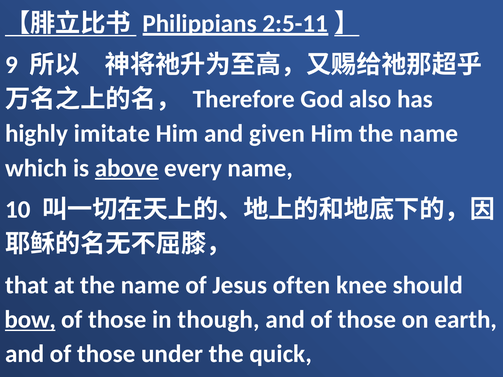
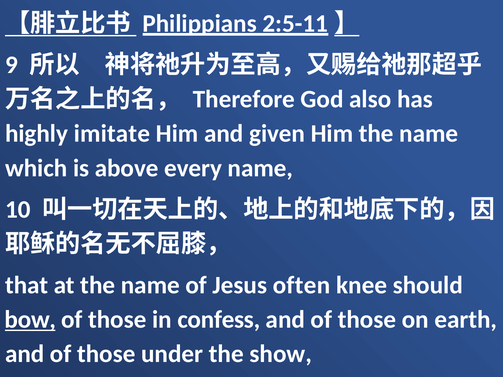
above underline: present -> none (127, 168)
though: though -> confess (219, 320)
quick: quick -> show (281, 354)
